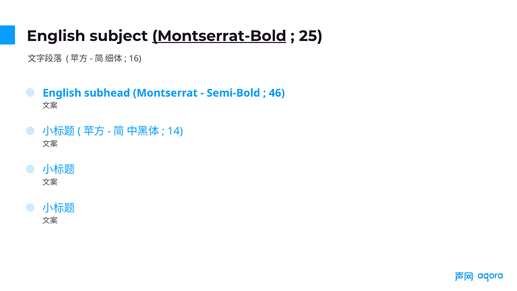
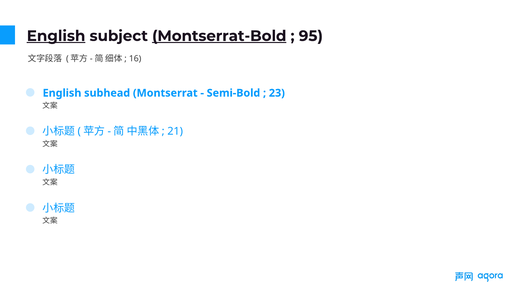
English underline: none -> present (56, 36)
25: 25 -> 95 (311, 36)
46: 46 -> 23 (277, 93)
14: 14 -> 21 (175, 131)
